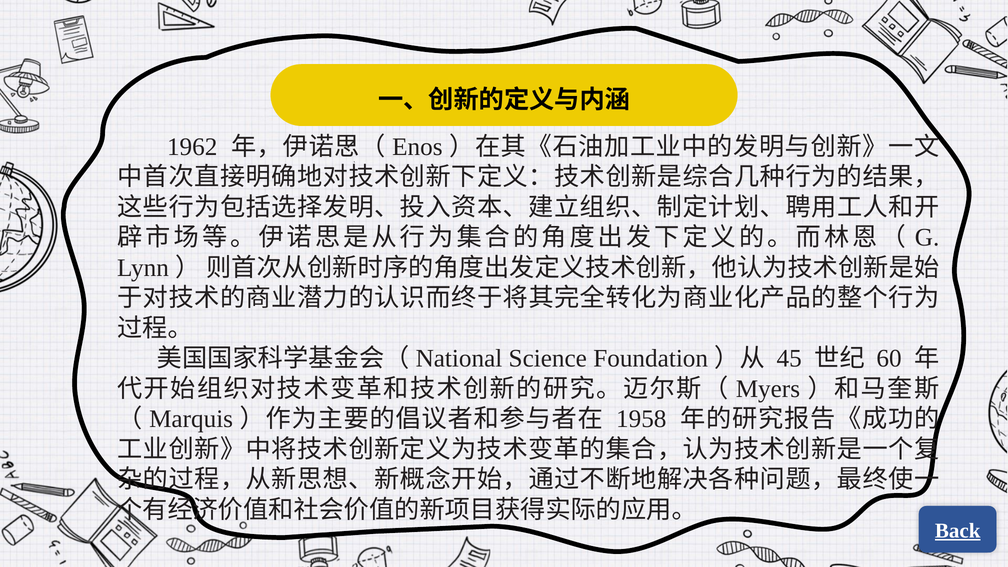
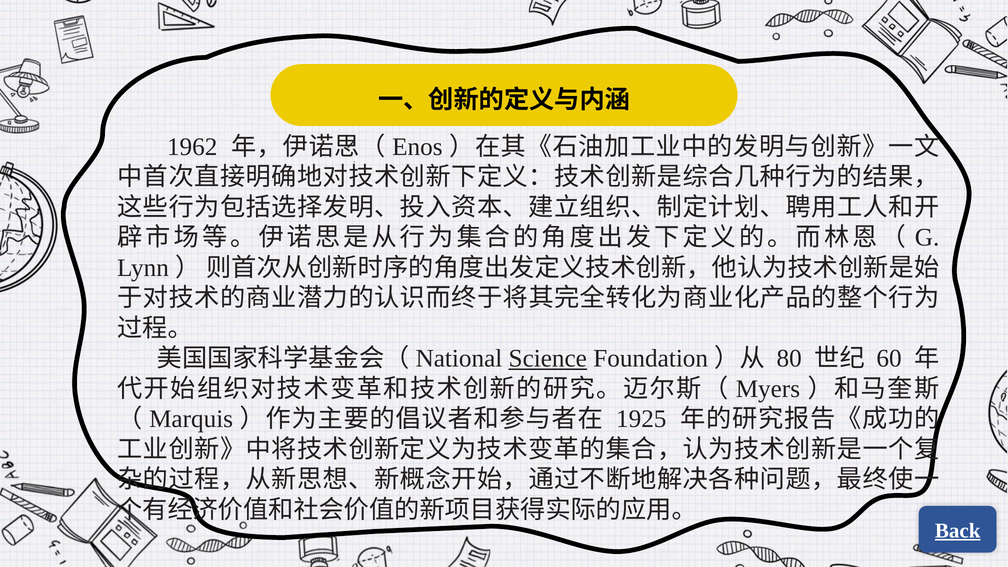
Science underline: none -> present (548, 359)
45: 45 -> 80 (789, 359)
1958: 1958 -> 1925 (641, 419)
